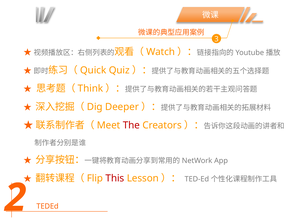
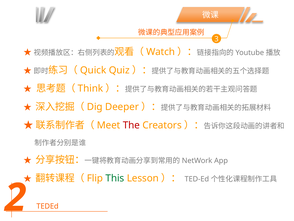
This colour: red -> green (115, 178)
